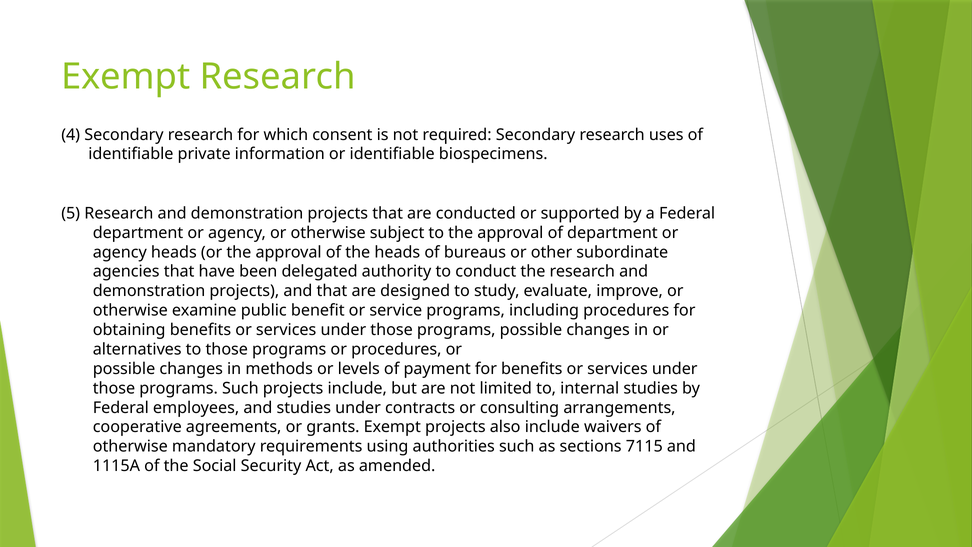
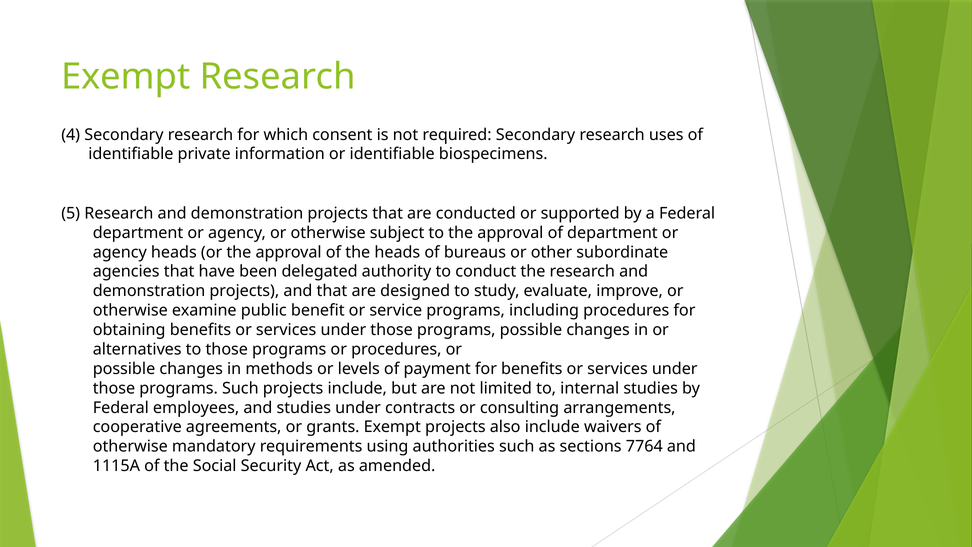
7115: 7115 -> 7764 (644, 446)
